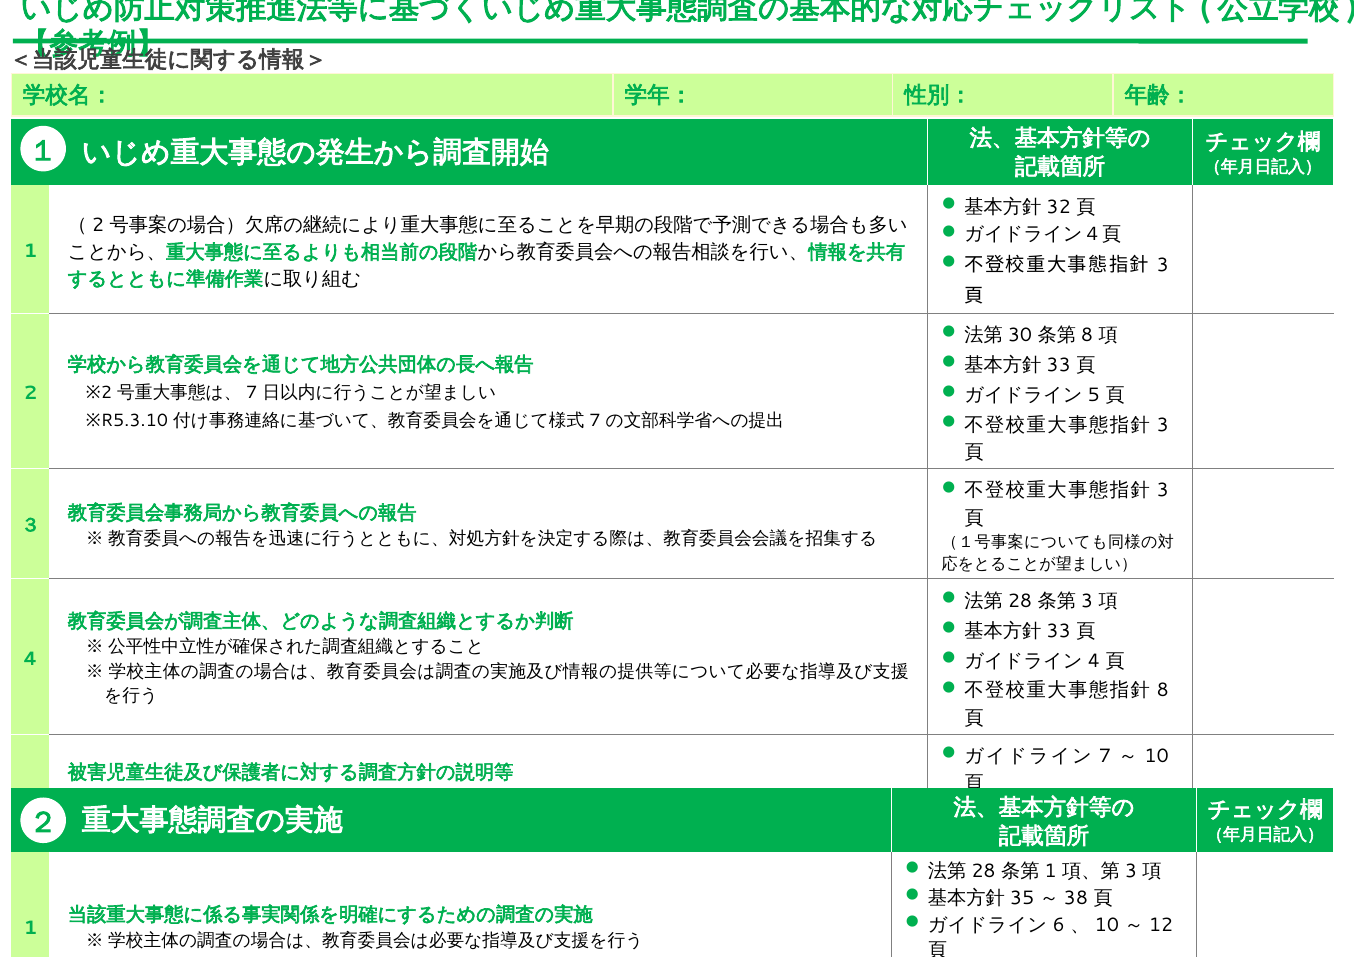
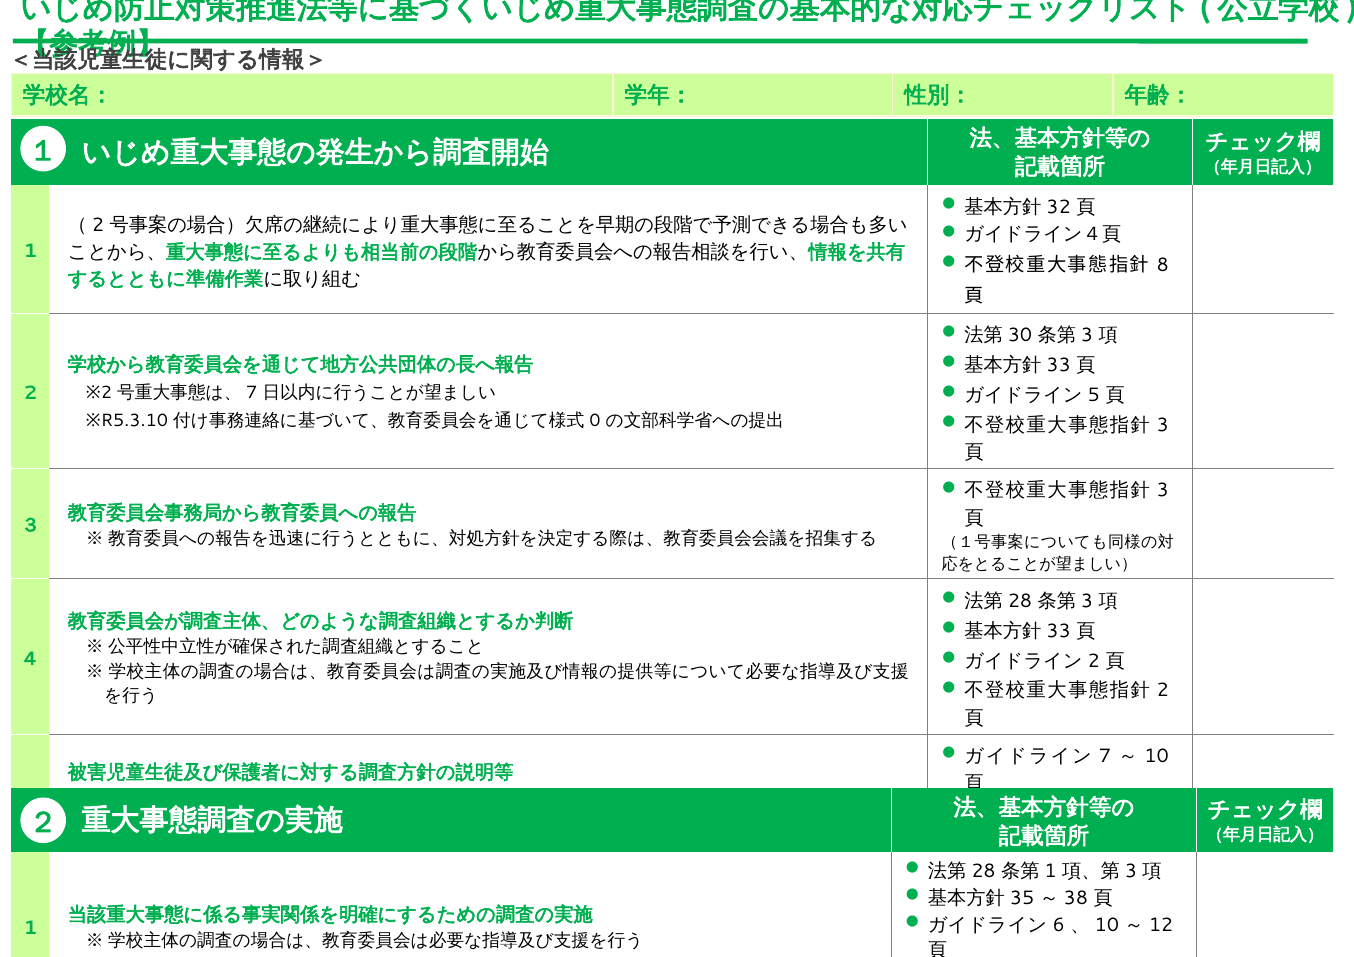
3: 3 -> 8 (1163, 265)
8: 8 -> 3 (1087, 335)
7: 7 -> 0 (595, 421)
4: 4 -> 2 (1094, 661)
8: 8 -> 2 (1163, 691)
